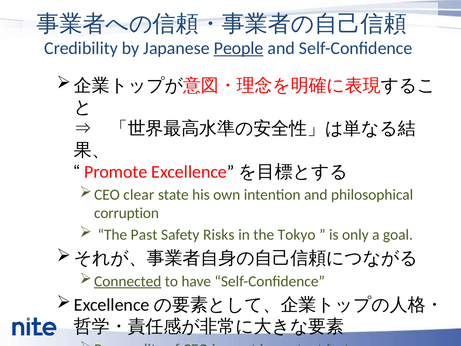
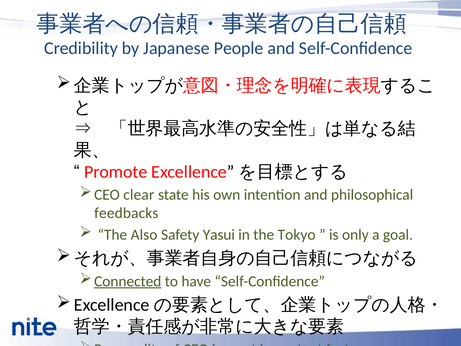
People underline: present -> none (239, 48)
corruption: corruption -> feedbacks (126, 213)
Past: Past -> Also (144, 234)
Risks: Risks -> Yasui (219, 234)
